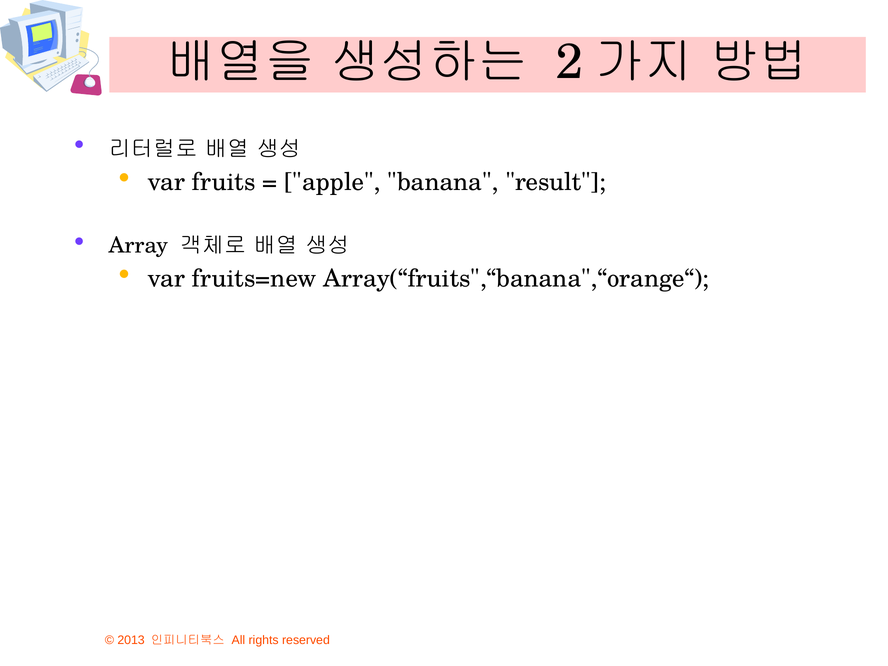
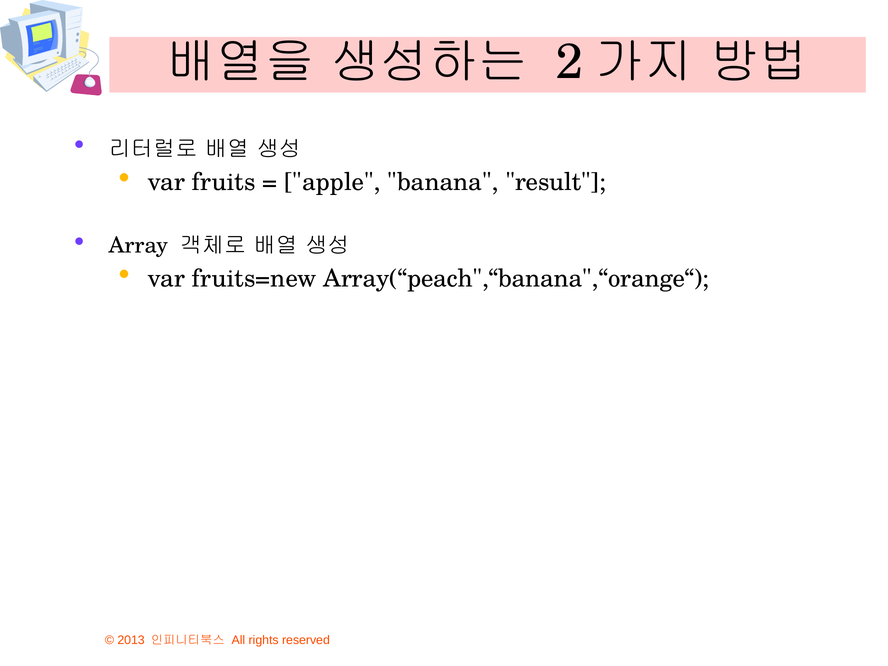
Array(“fruits",“banana",“orange“: Array(“fruits",“banana",“orange“ -> Array(“peach",“banana",“orange“ (516, 279)
